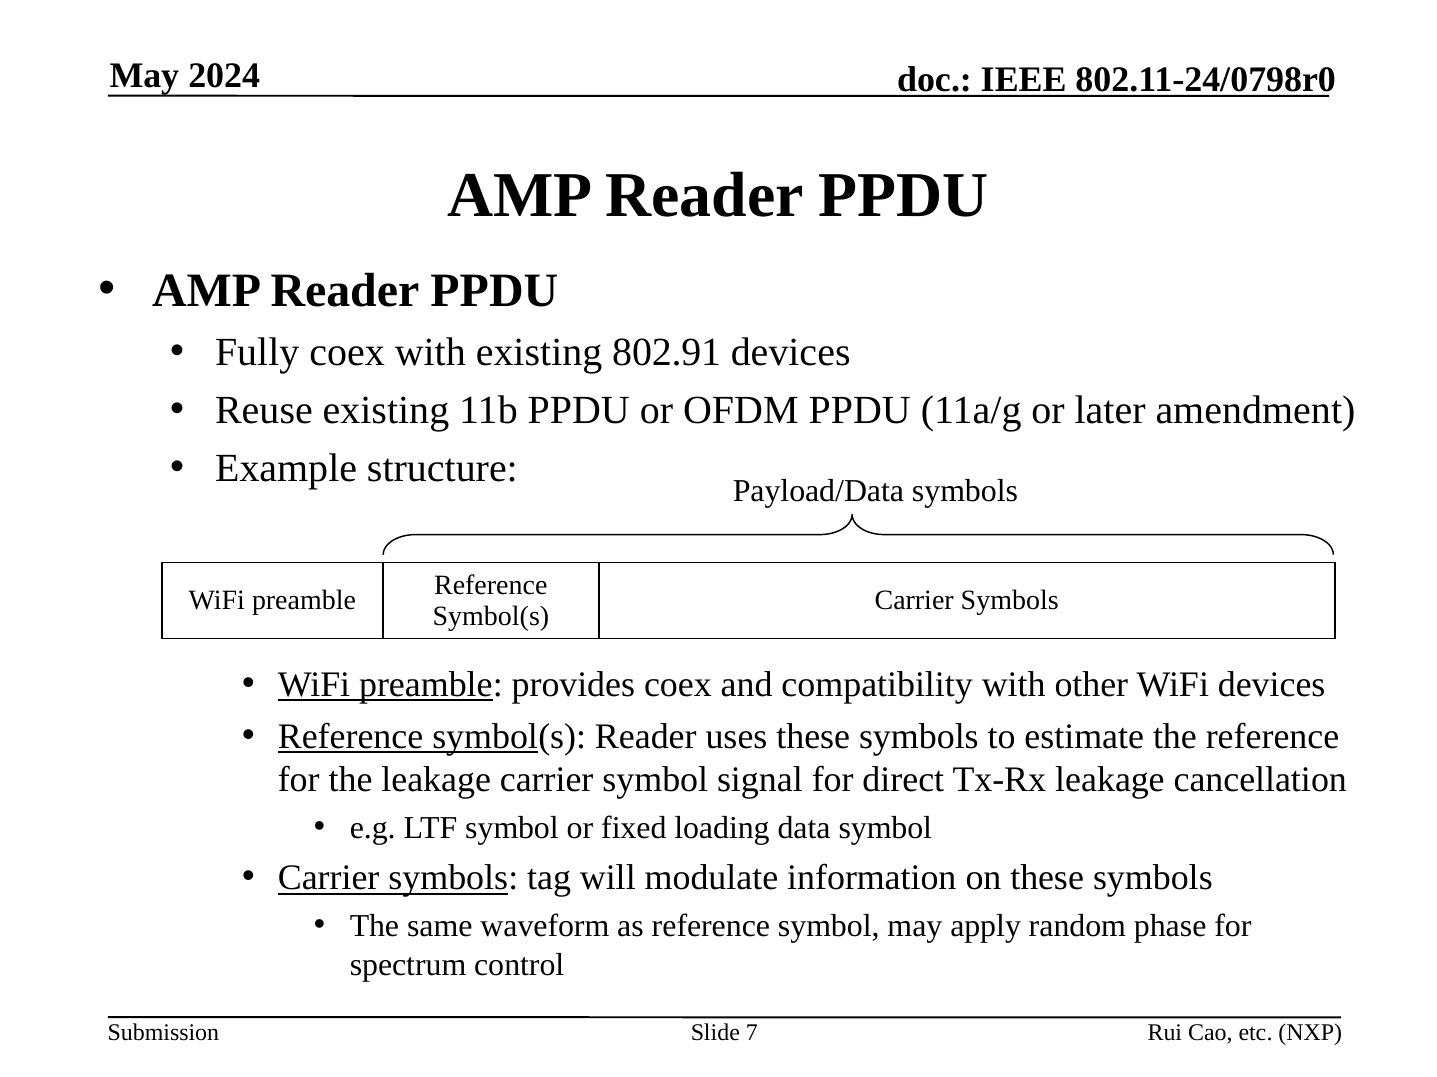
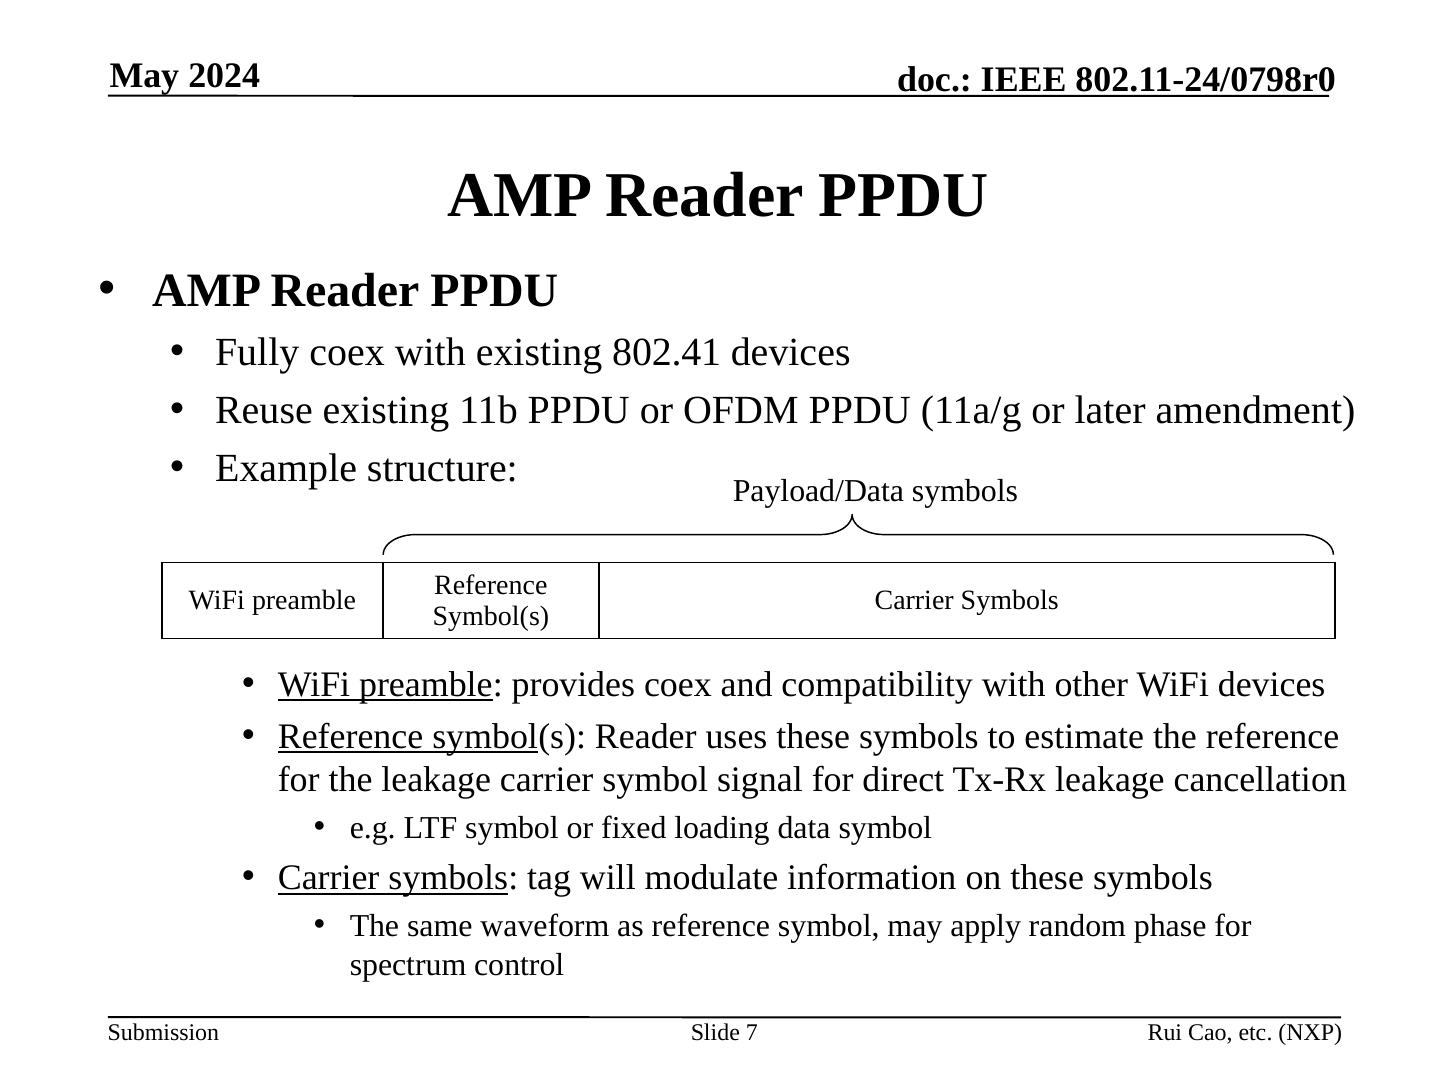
802.91: 802.91 -> 802.41 (667, 353)
